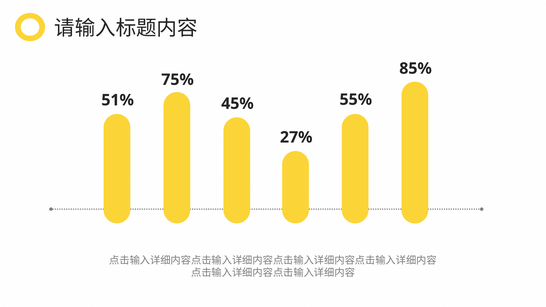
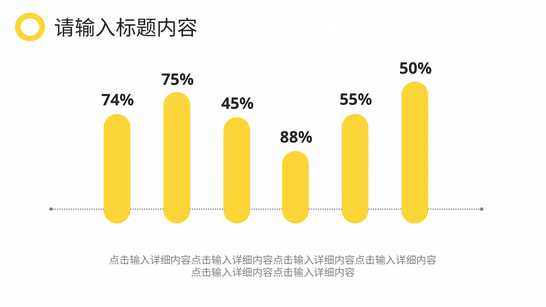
85%: 85% -> 50% (416, 69)
51%: 51% -> 74% (118, 100)
27%: 27% -> 88% (296, 137)
